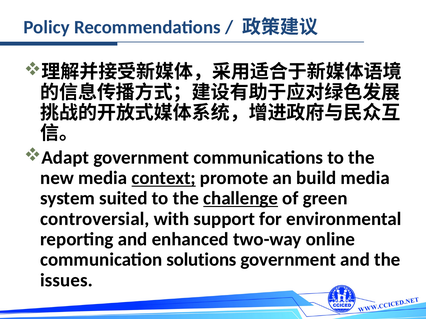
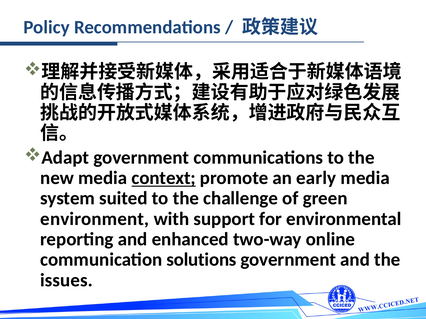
build: build -> early (316, 178)
challenge underline: present -> none (241, 199)
controversial: controversial -> environment (95, 219)
